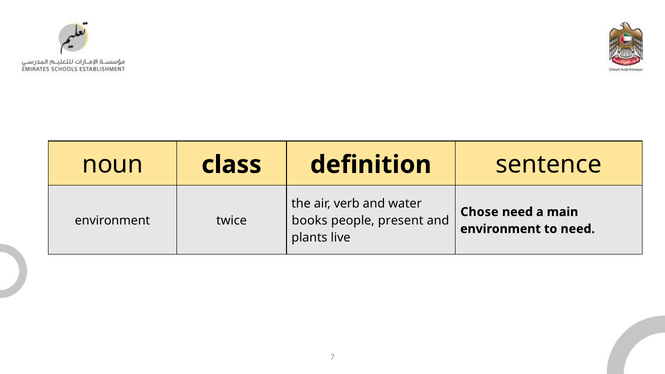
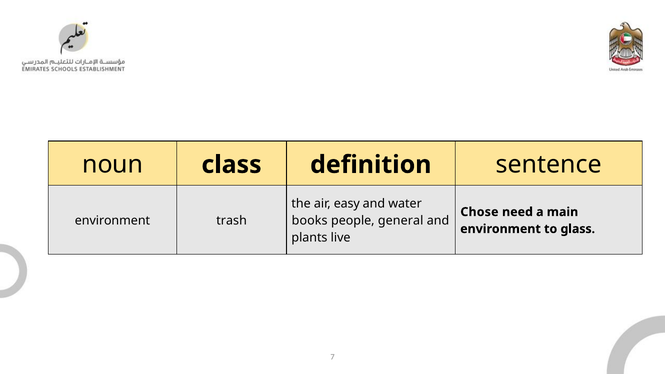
verb: verb -> easy (347, 204)
twice: twice -> trash (232, 220)
present: present -> general (401, 220)
to need: need -> glass (578, 229)
